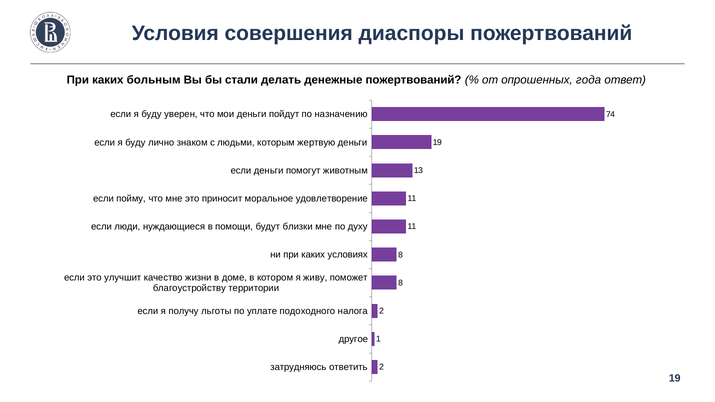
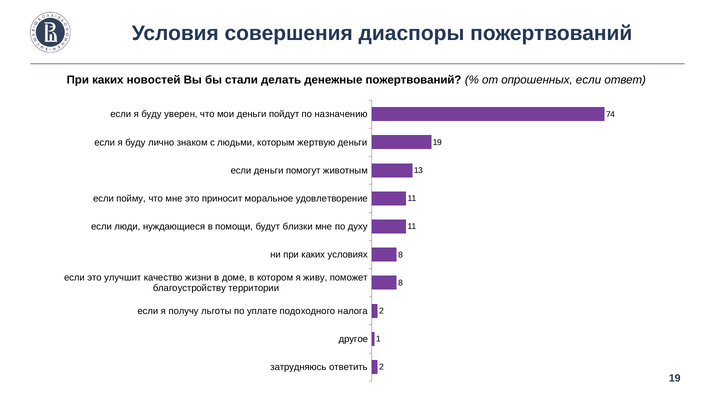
больным: больным -> новостей (154, 80)
опрошенных года: года -> если (589, 80)
